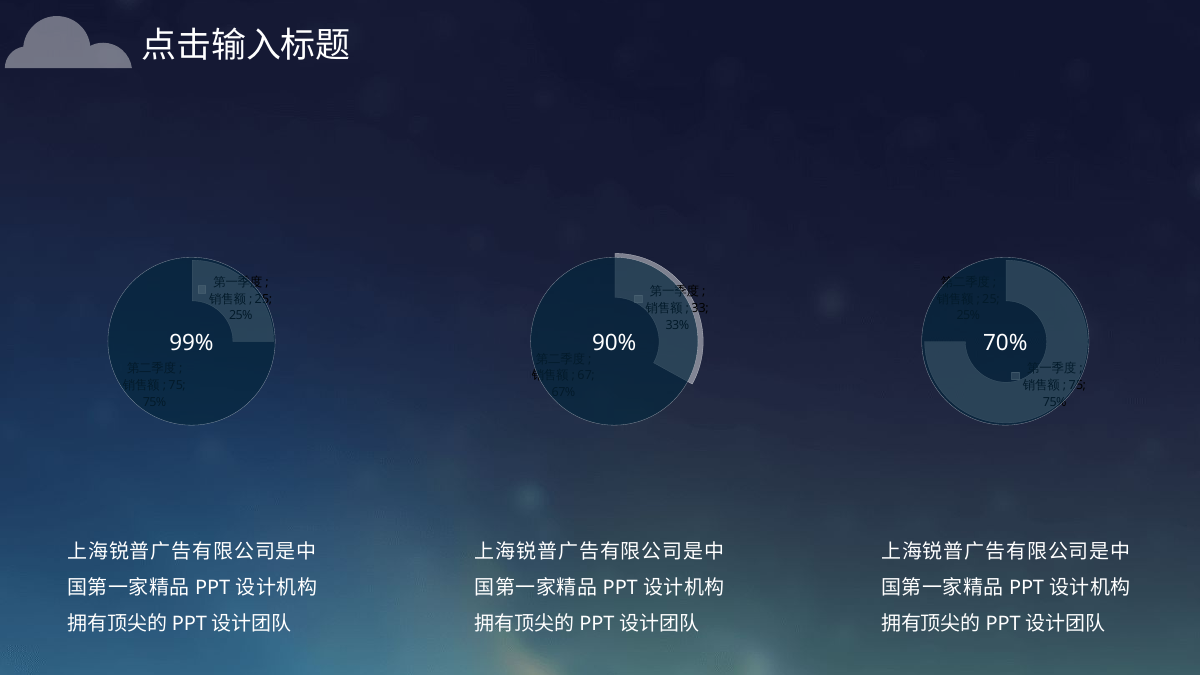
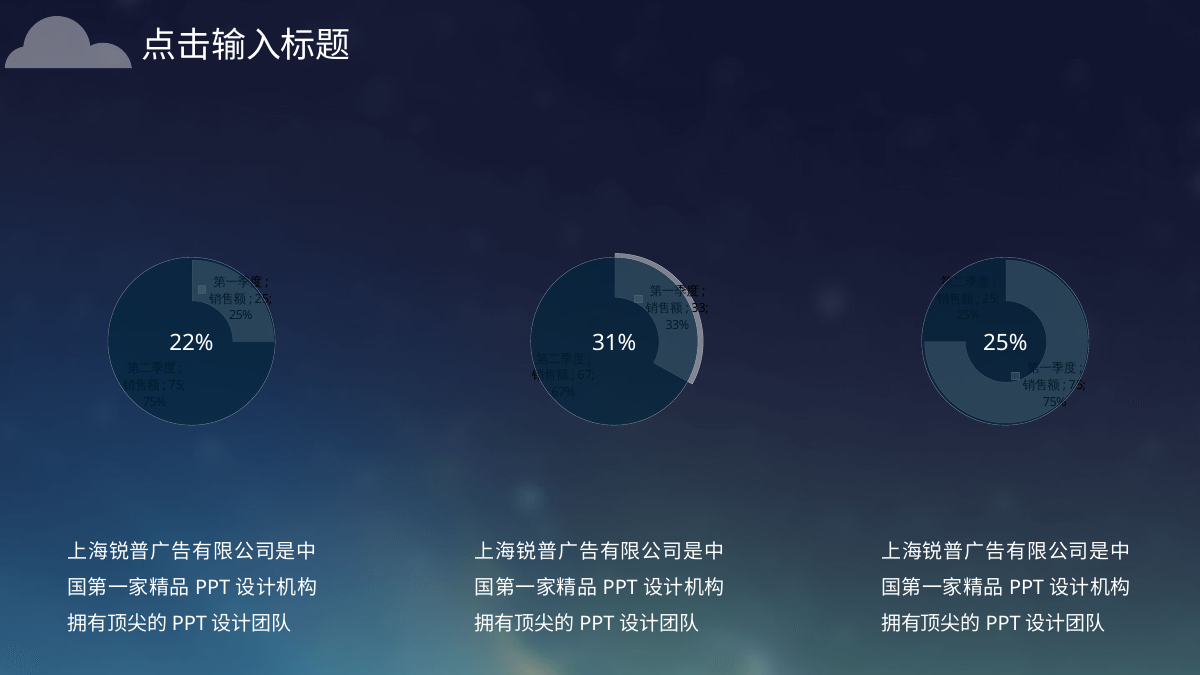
99%: 99% -> 22% (191, 343)
90%: 90% -> 31% (614, 343)
70%: 70% -> 25% (1005, 343)
